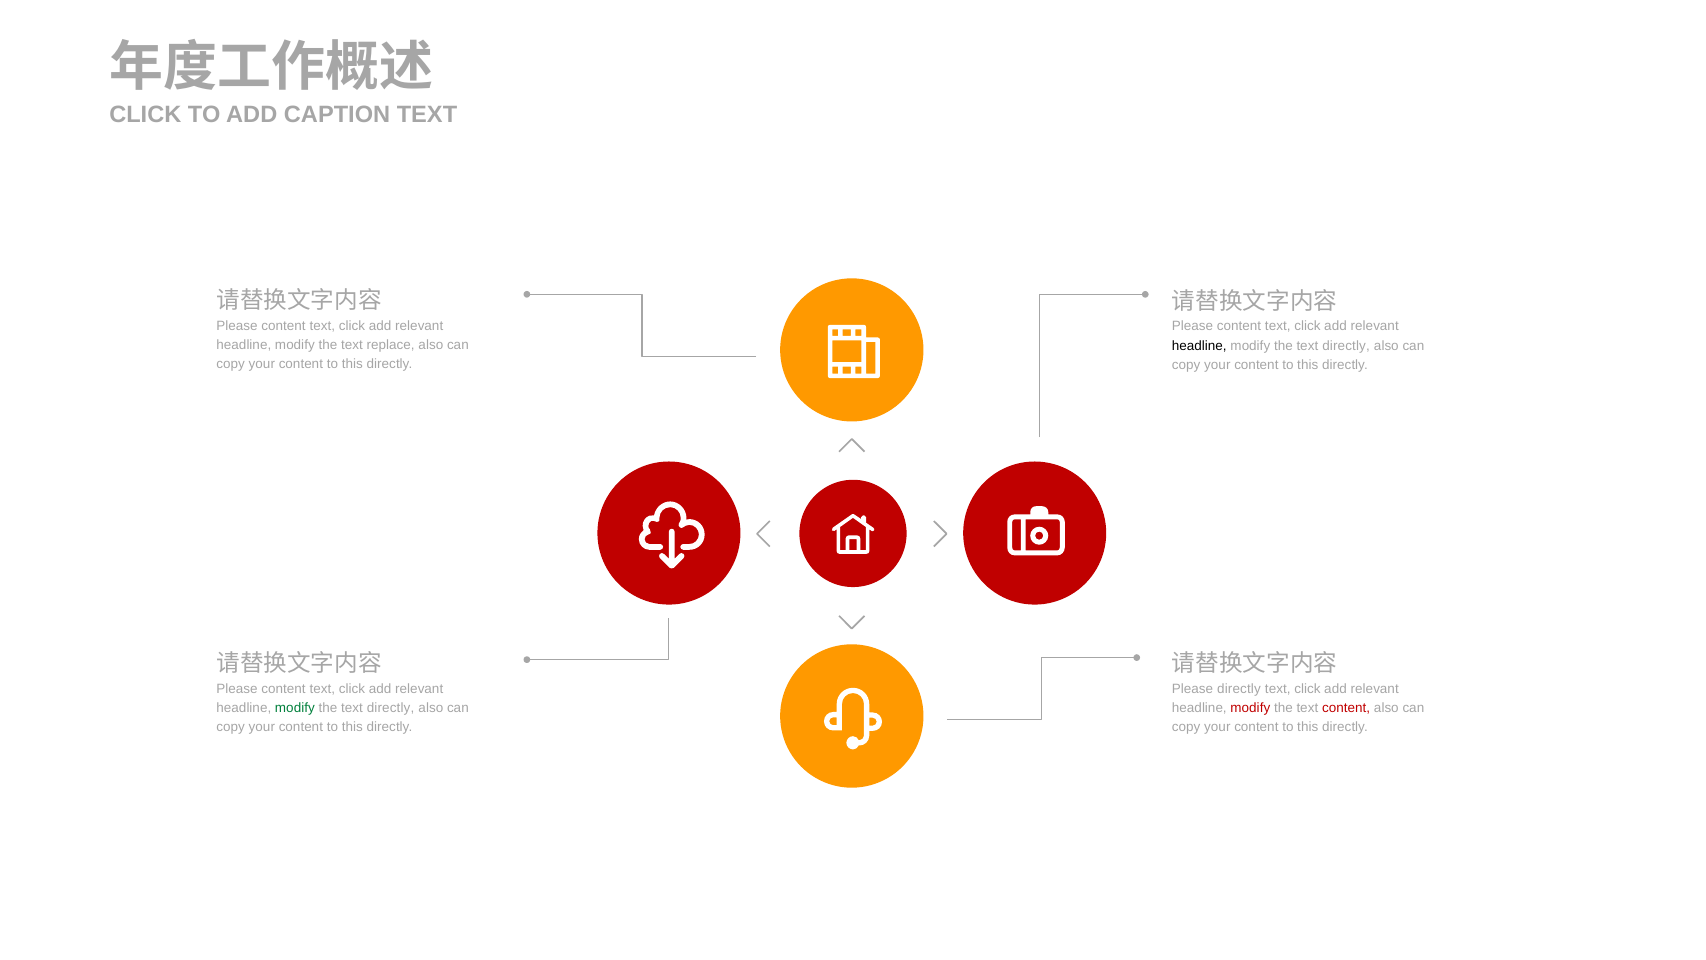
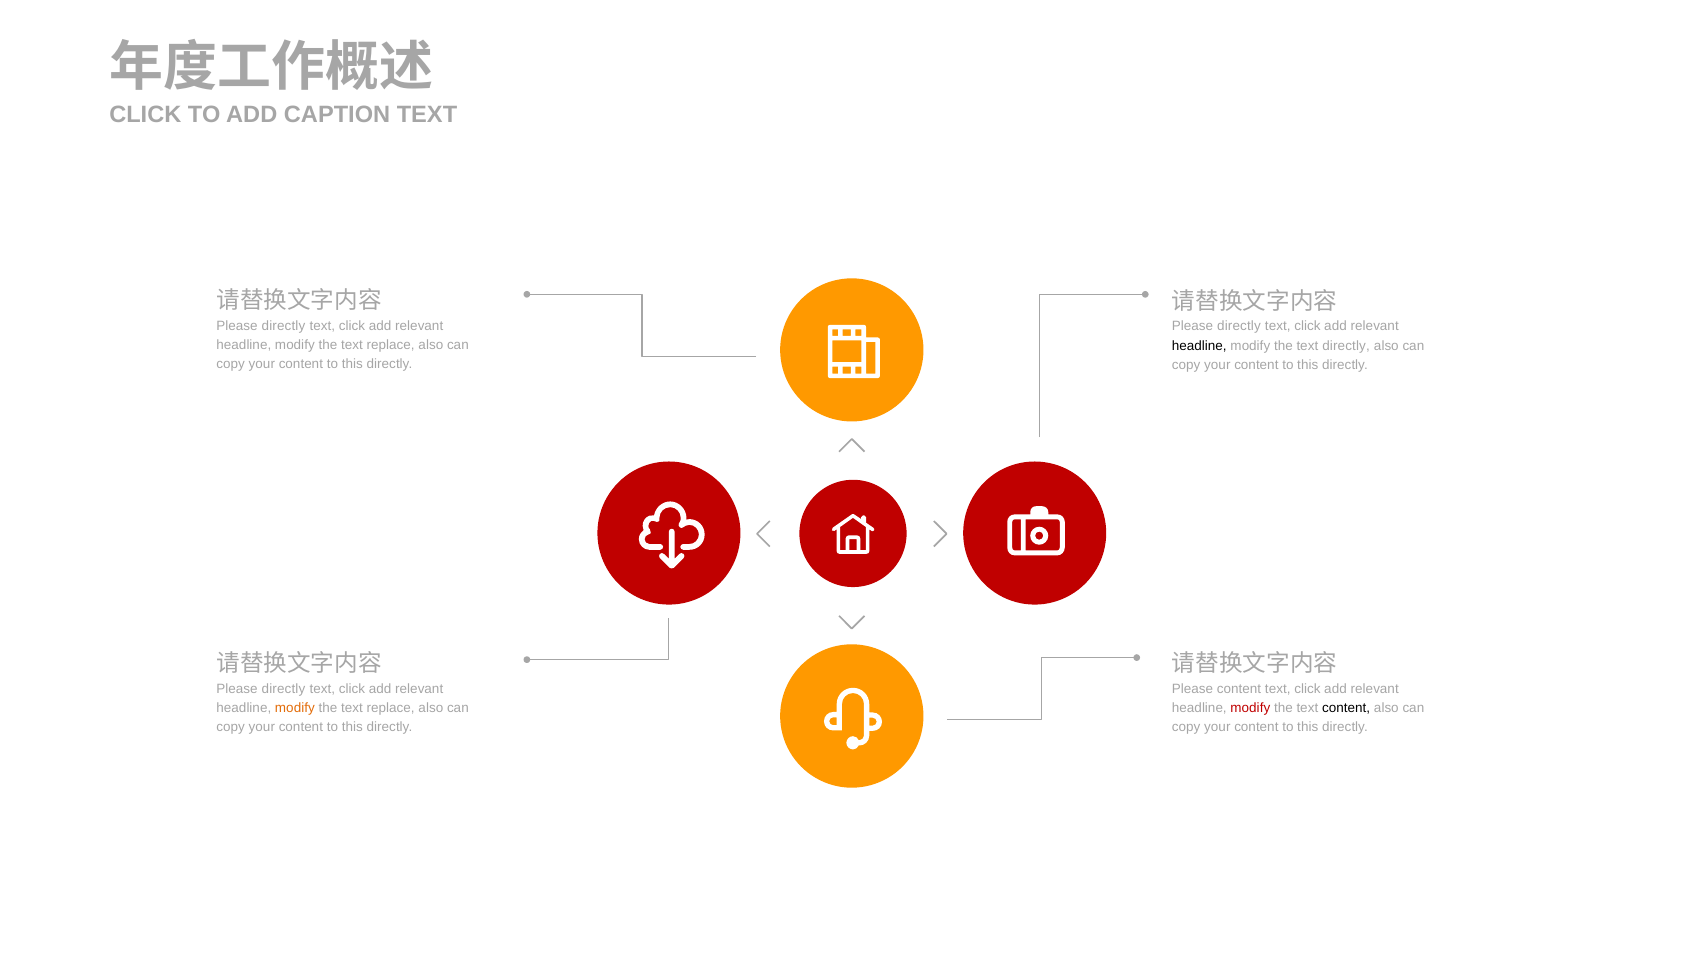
content: content -> directly (284, 326)
content: content -> directly (1239, 326)
content: content -> directly (284, 688)
Please directly: directly -> content (1239, 688)
modify colour: green -> orange (295, 708)
directly: directly -> replace (391, 708)
content colour: red -> black (1346, 708)
